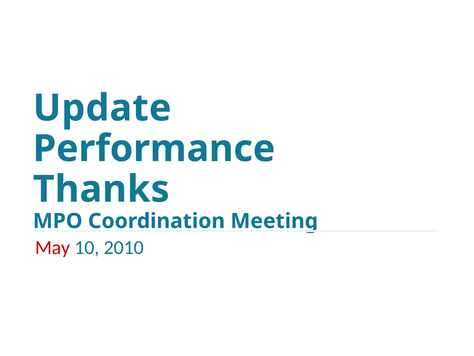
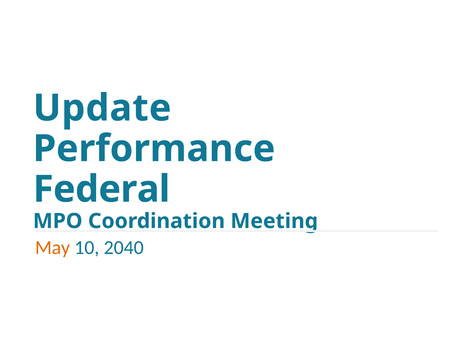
Thanks: Thanks -> Federal (102, 189)
May colour: red -> orange (53, 247)
2010: 2010 -> 2040 (124, 247)
